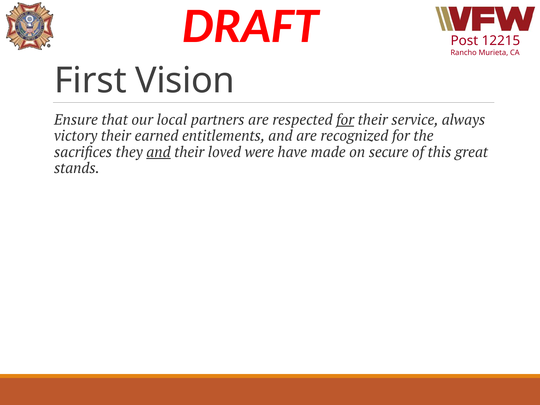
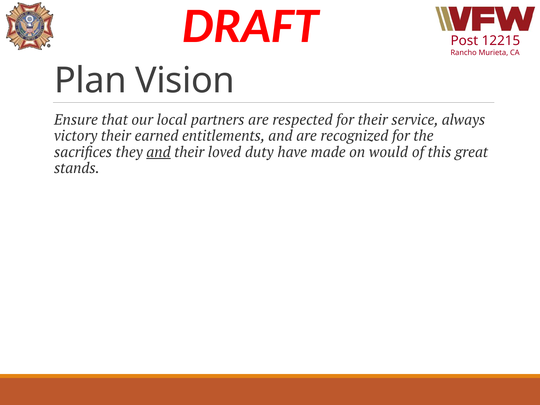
First: First -> Plan (90, 81)
for underline: present -> none (345, 120)
were: were -> duty (259, 152)
secure: secure -> would (388, 152)
